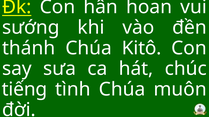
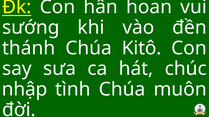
tiếng: tiếng -> nhập (25, 90)
